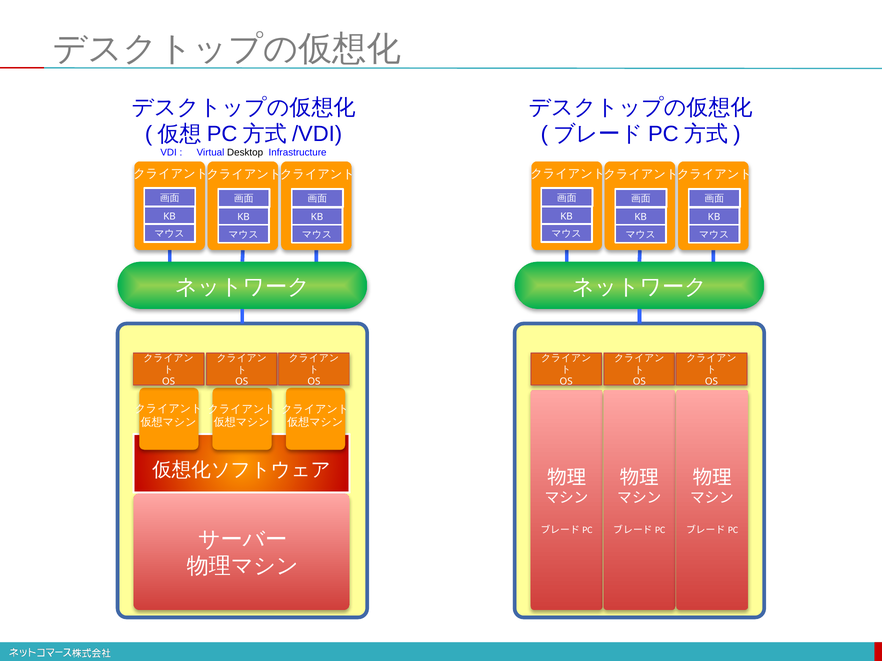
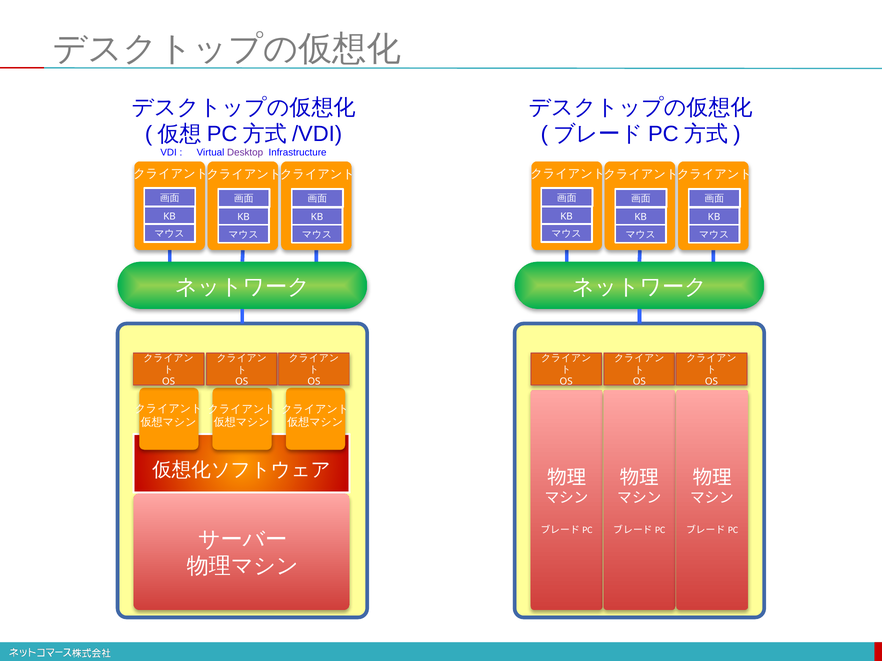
Desktop colour: black -> purple (245, 152)
